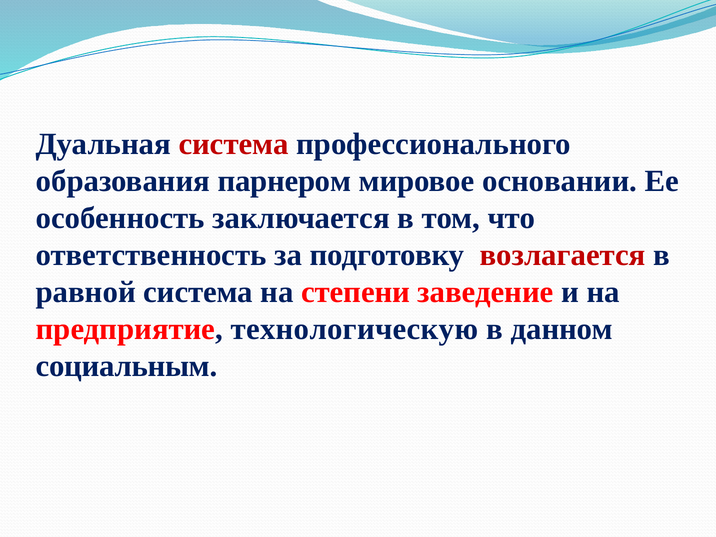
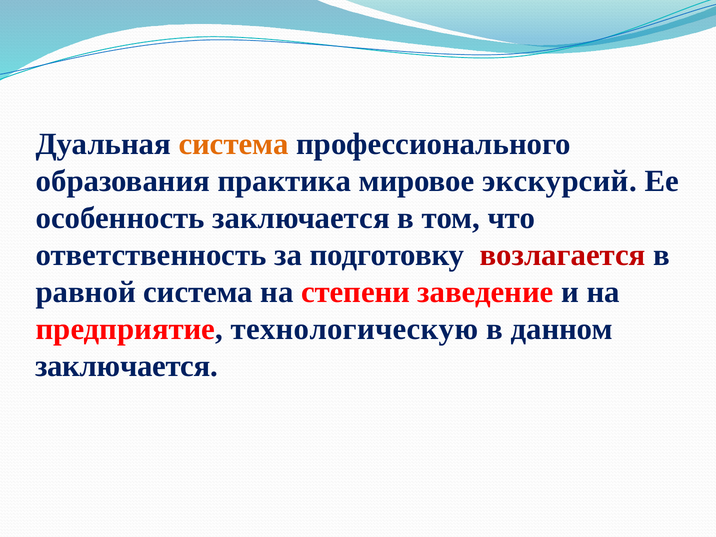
система colour: red -> orange (234, 144)
парнером: парнером -> практика (284, 181)
основании: основании -> экскурсий (559, 181)
социальным: социальным -> заключается (127, 366)
